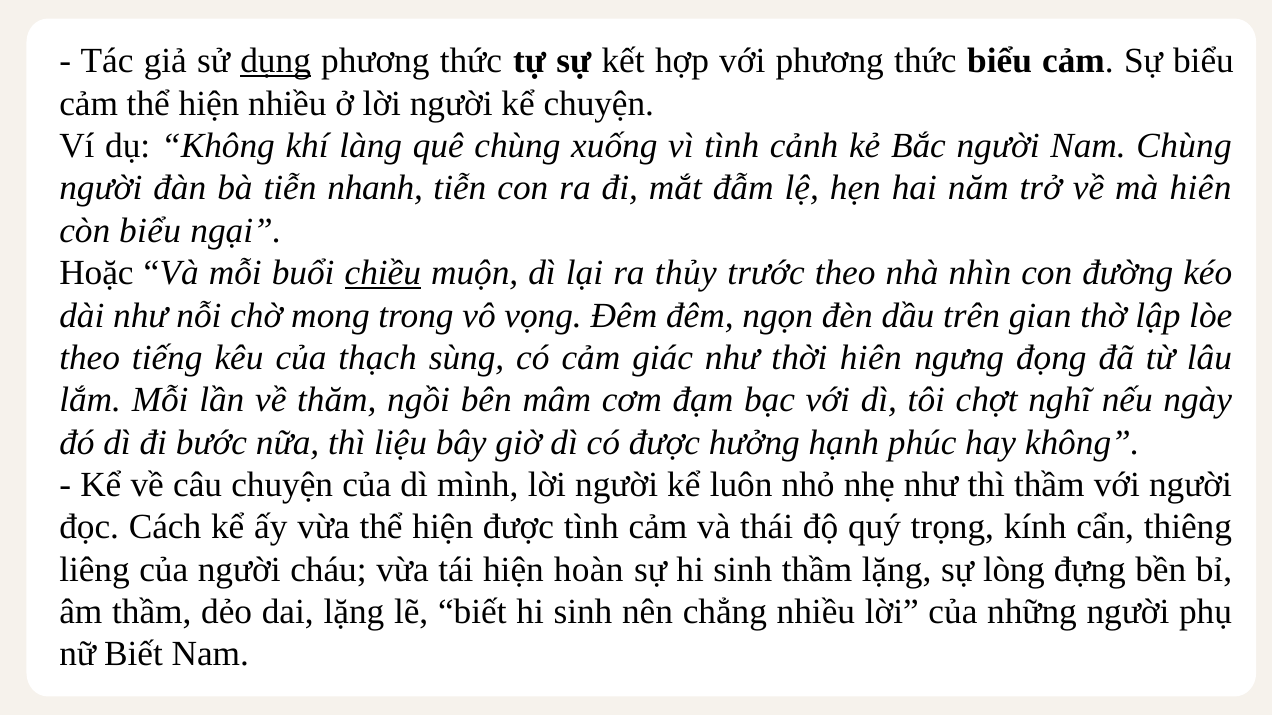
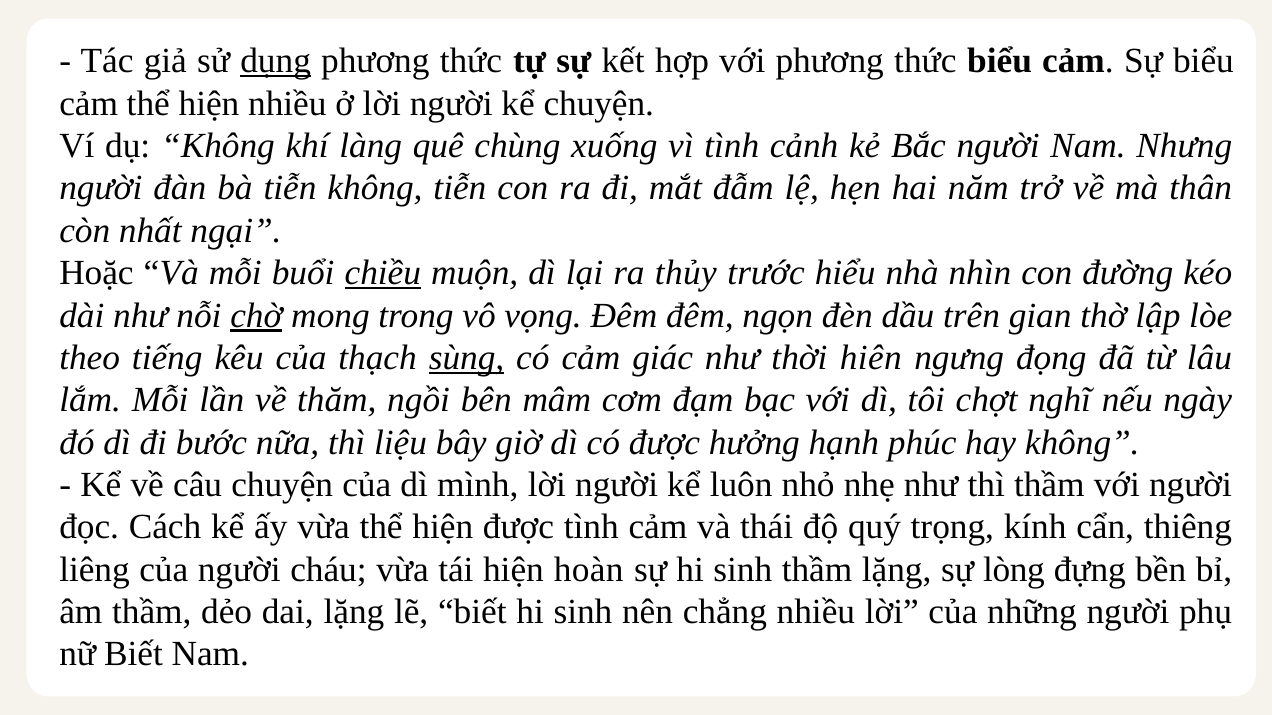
Nam Chùng: Chùng -> Nhưng (1184, 146)
tiễn nhanh: nhanh -> không (375, 188)
mà hiên: hiên -> thân (1201, 188)
còn biểu: biểu -> nhất (150, 231)
trước theo: theo -> hiểu (845, 273)
chờ underline: none -> present (256, 316)
sùng underline: none -> present (467, 358)
